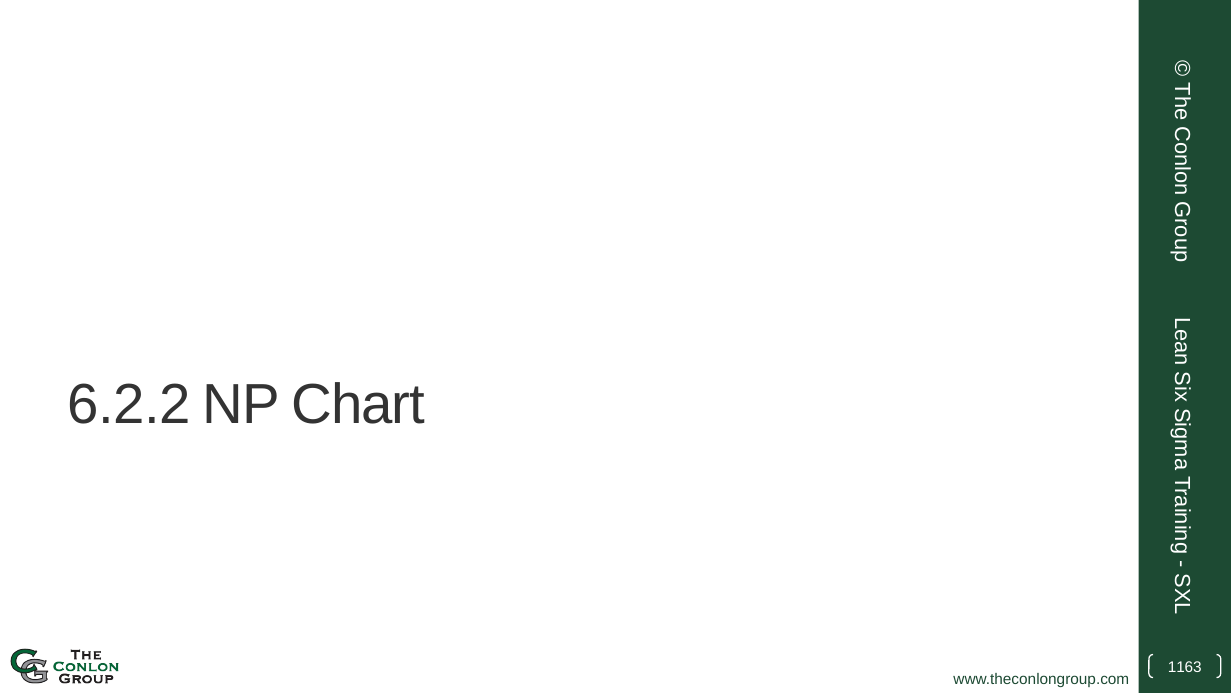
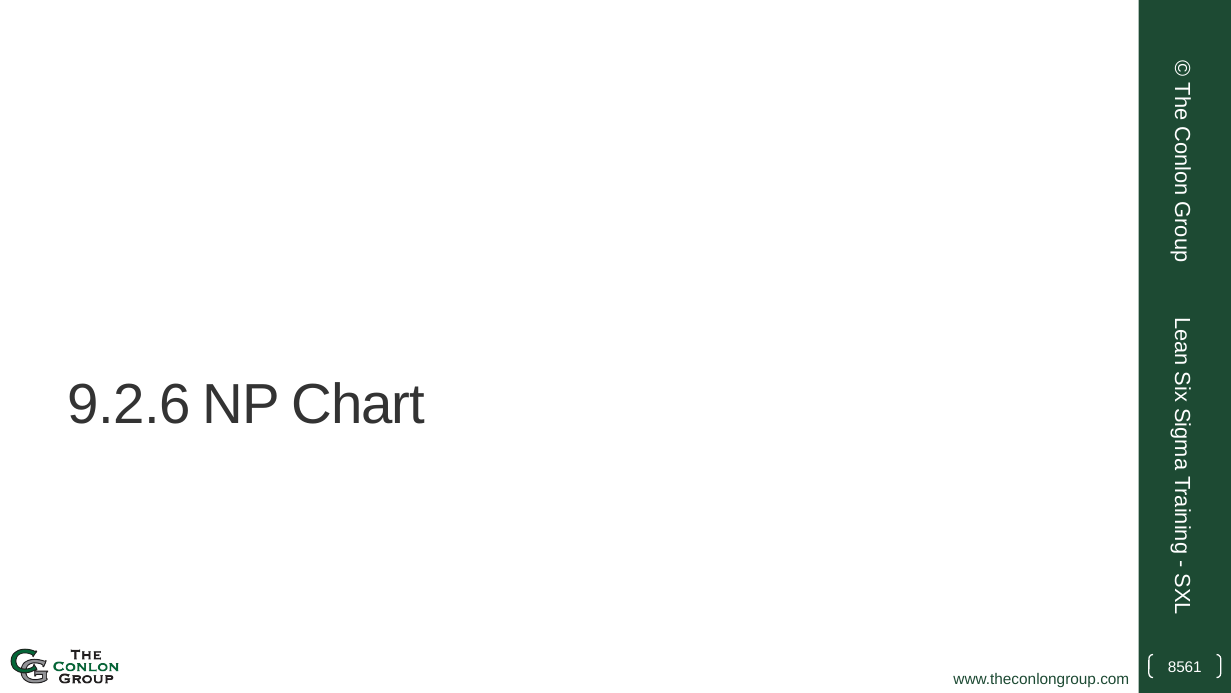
6.2.2: 6.2.2 -> 9.2.6 (129, 404)
1163: 1163 -> 8561 (1185, 667)
